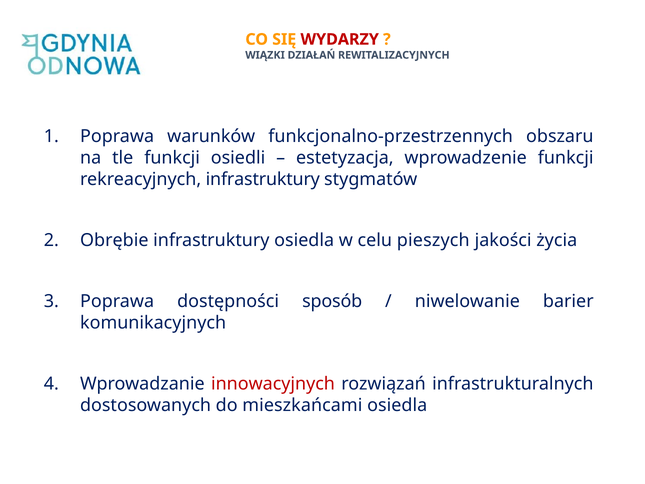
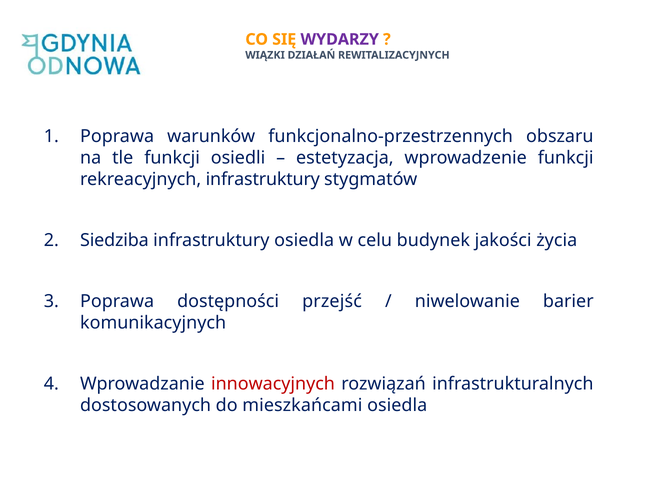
WYDARZY colour: red -> purple (340, 39)
Obrębie: Obrębie -> Siedziba (114, 240)
pieszych: pieszych -> budynek (433, 240)
sposób: sposób -> przejść (332, 301)
